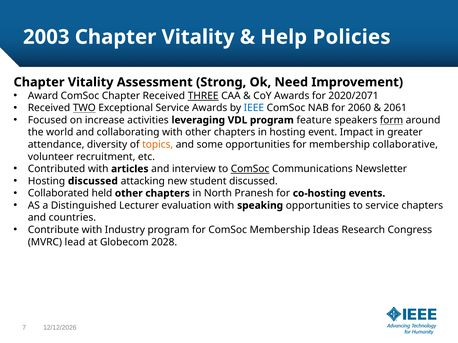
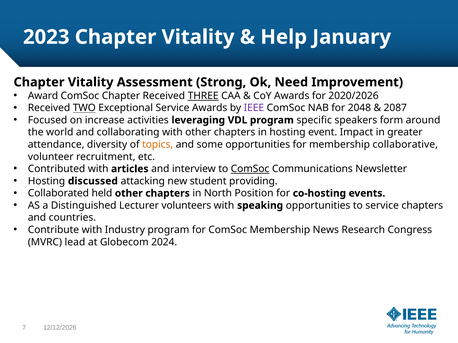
2003: 2003 -> 2023 (46, 37)
Policies: Policies -> January (352, 37)
2020/2071: 2020/2071 -> 2020/2026 (354, 96)
IEEE colour: blue -> purple (254, 108)
2060: 2060 -> 2048 (359, 108)
2061: 2061 -> 2087 (395, 108)
feature: feature -> specific (314, 120)
form underline: present -> none (391, 120)
student discussed: discussed -> providing (253, 181)
Pranesh: Pranesh -> Position (254, 194)
evaluation: evaluation -> volunteers (186, 206)
Ideas: Ideas -> News (326, 230)
2028: 2028 -> 2024 (164, 242)
